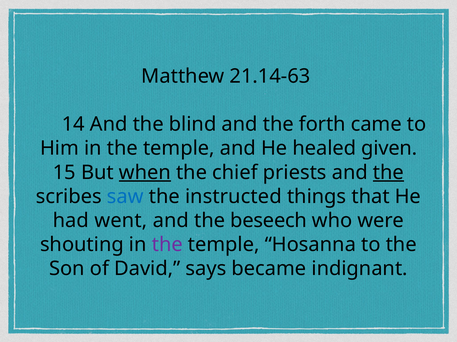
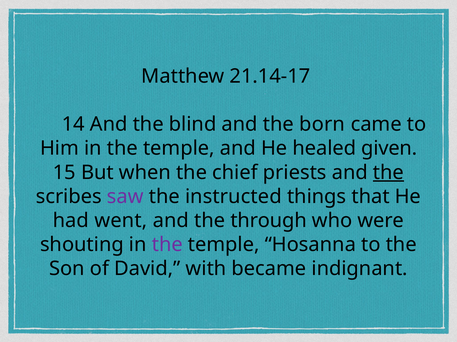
21.14-63: 21.14-63 -> 21.14-17 (270, 76)
forth: forth -> born (322, 125)
when underline: present -> none (145, 173)
saw colour: blue -> purple (125, 197)
beseech: beseech -> through (269, 221)
says: says -> with (206, 269)
